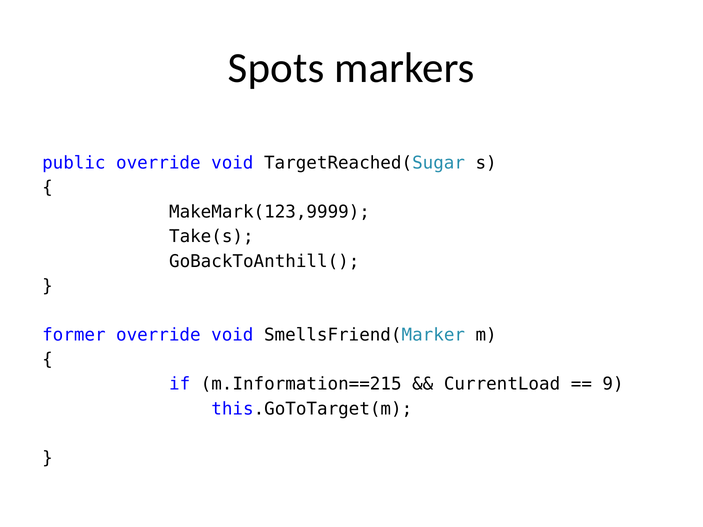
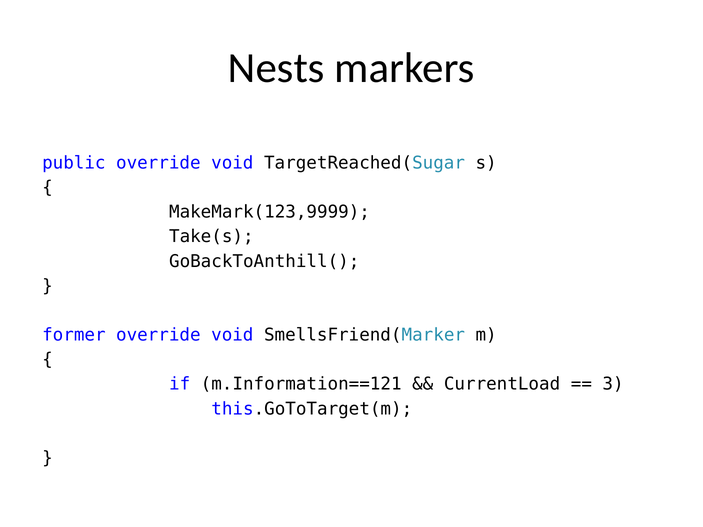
Spots: Spots -> Nests (276, 68)
m.Information==215: m.Information==215 -> m.Information==121 (301, 384)
9: 9 -> 3 (613, 384)
